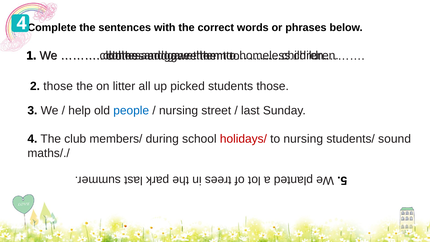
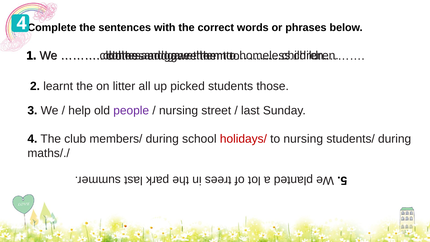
2 those: those -> learnt (58, 86)
people colour: blue -> purple (131, 111)
students/ sound: sound -> during (395, 139)
